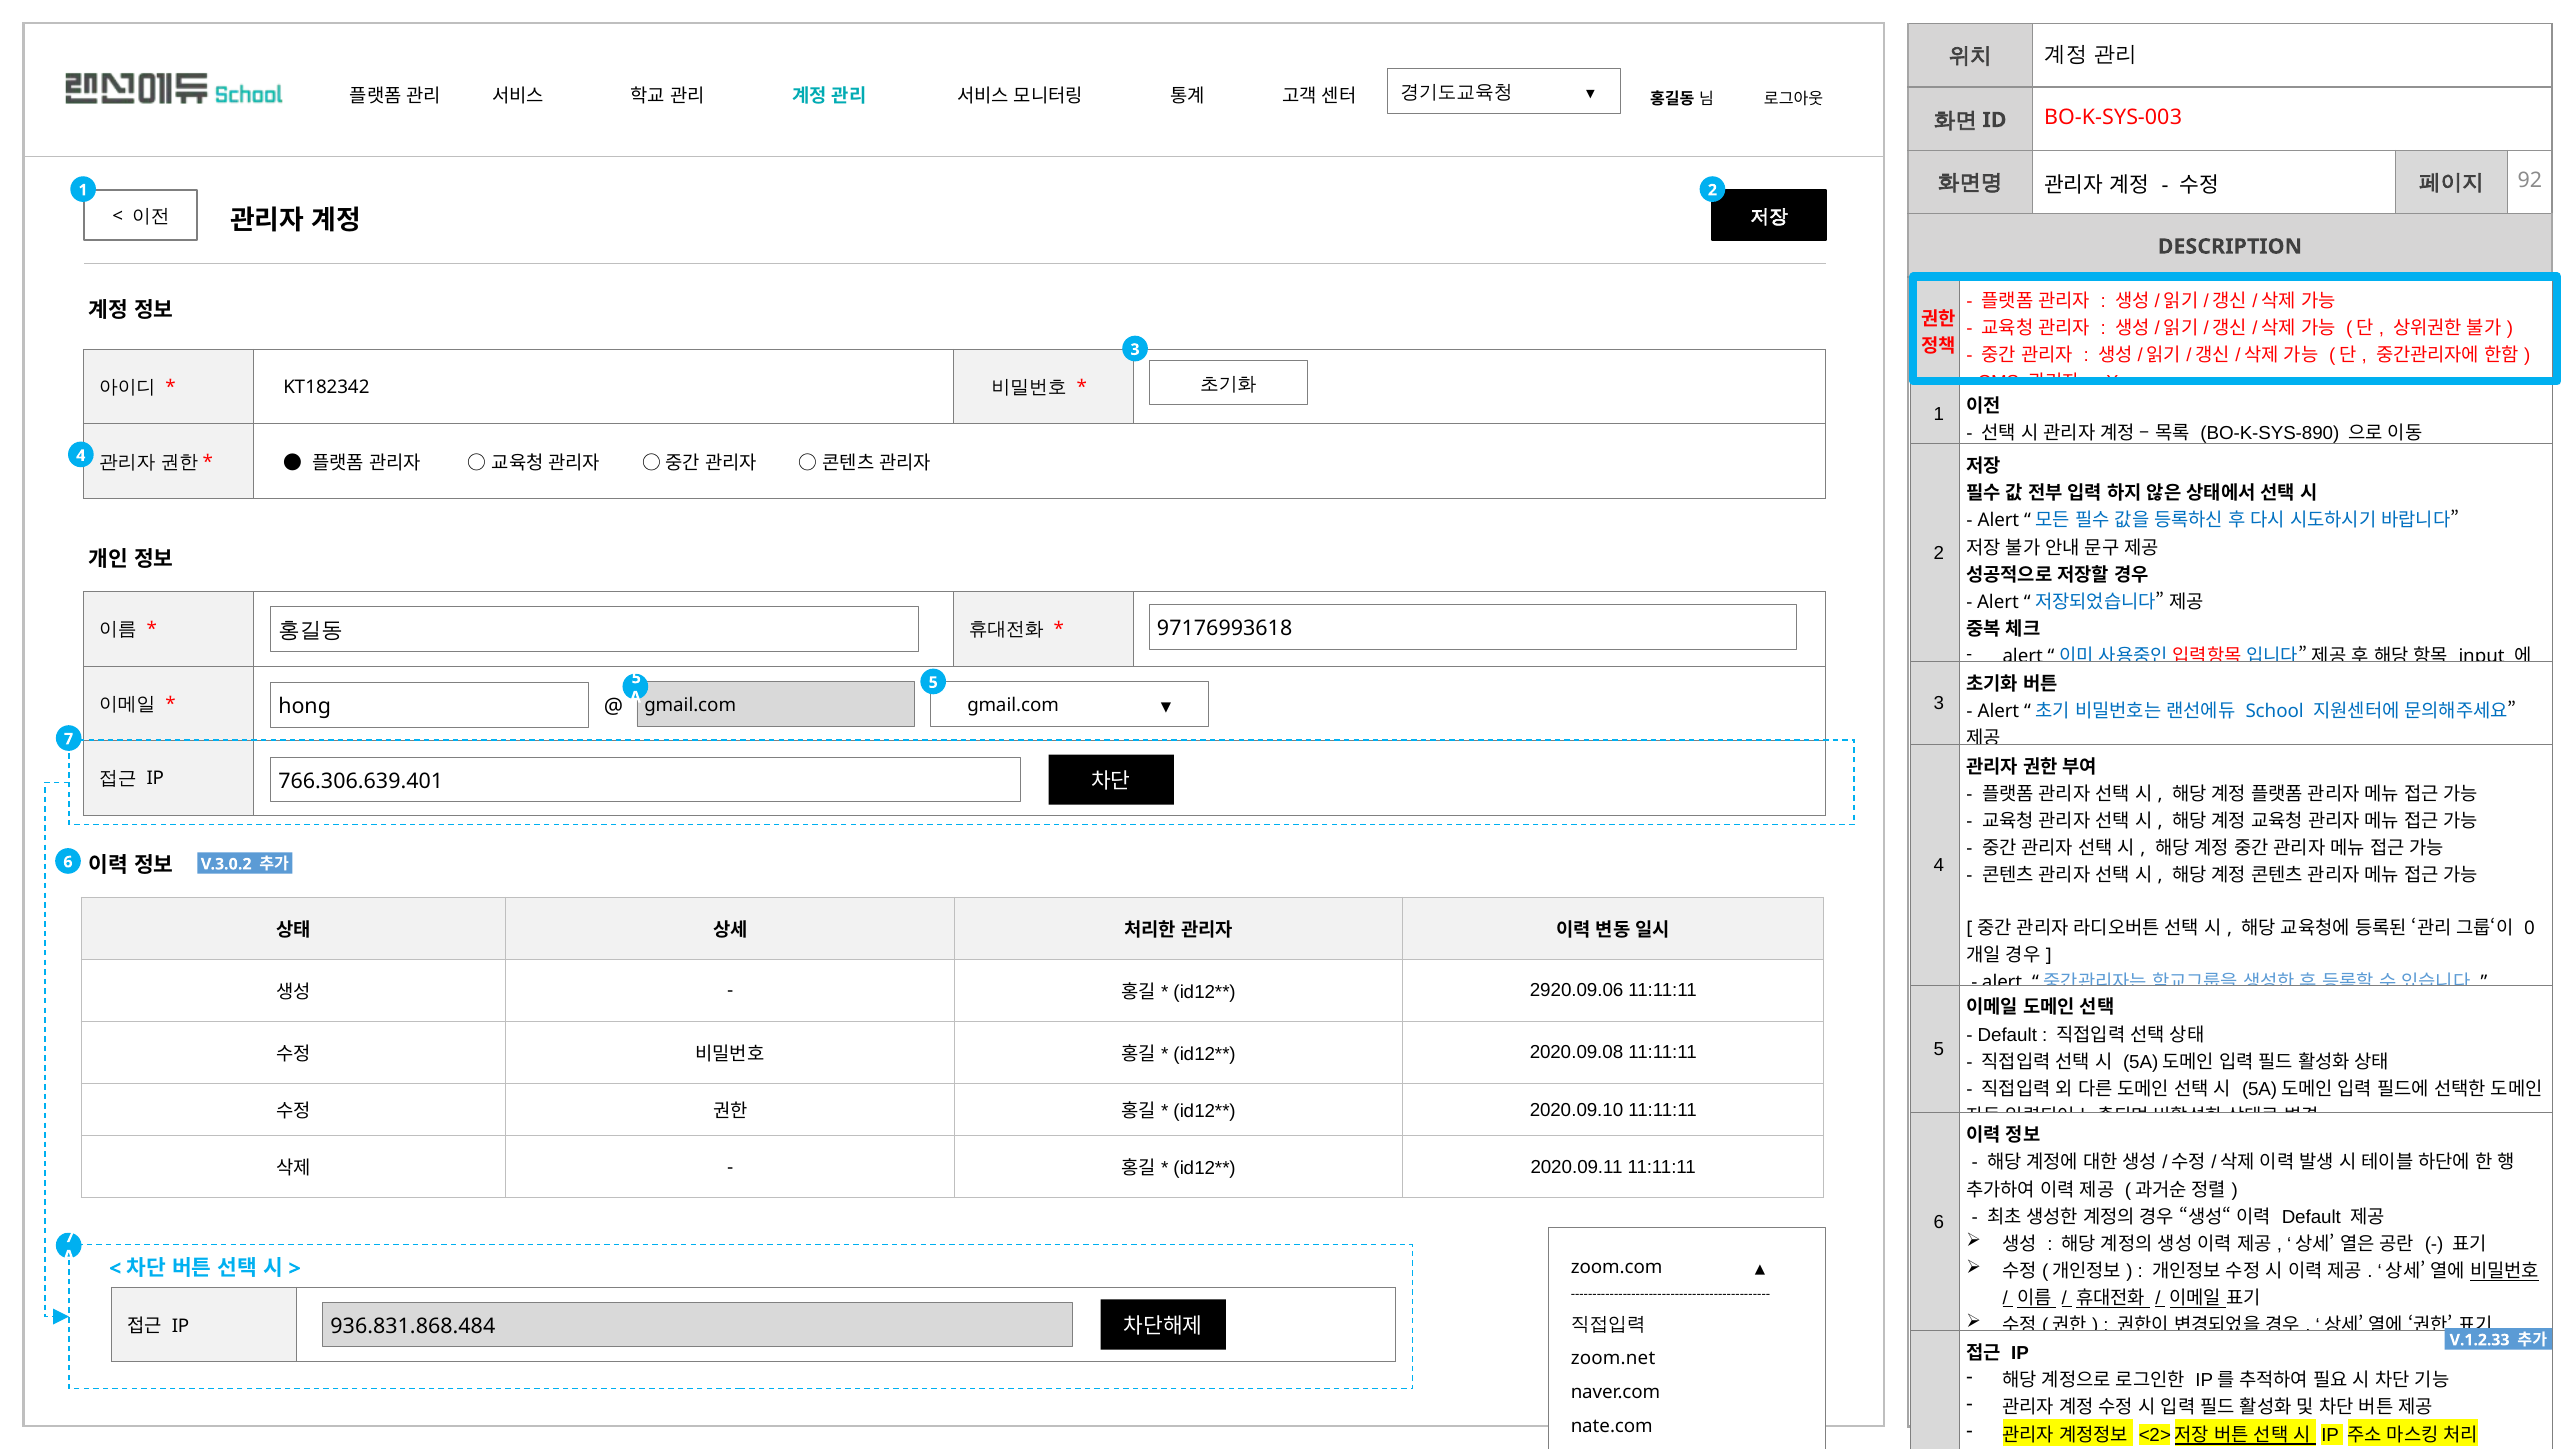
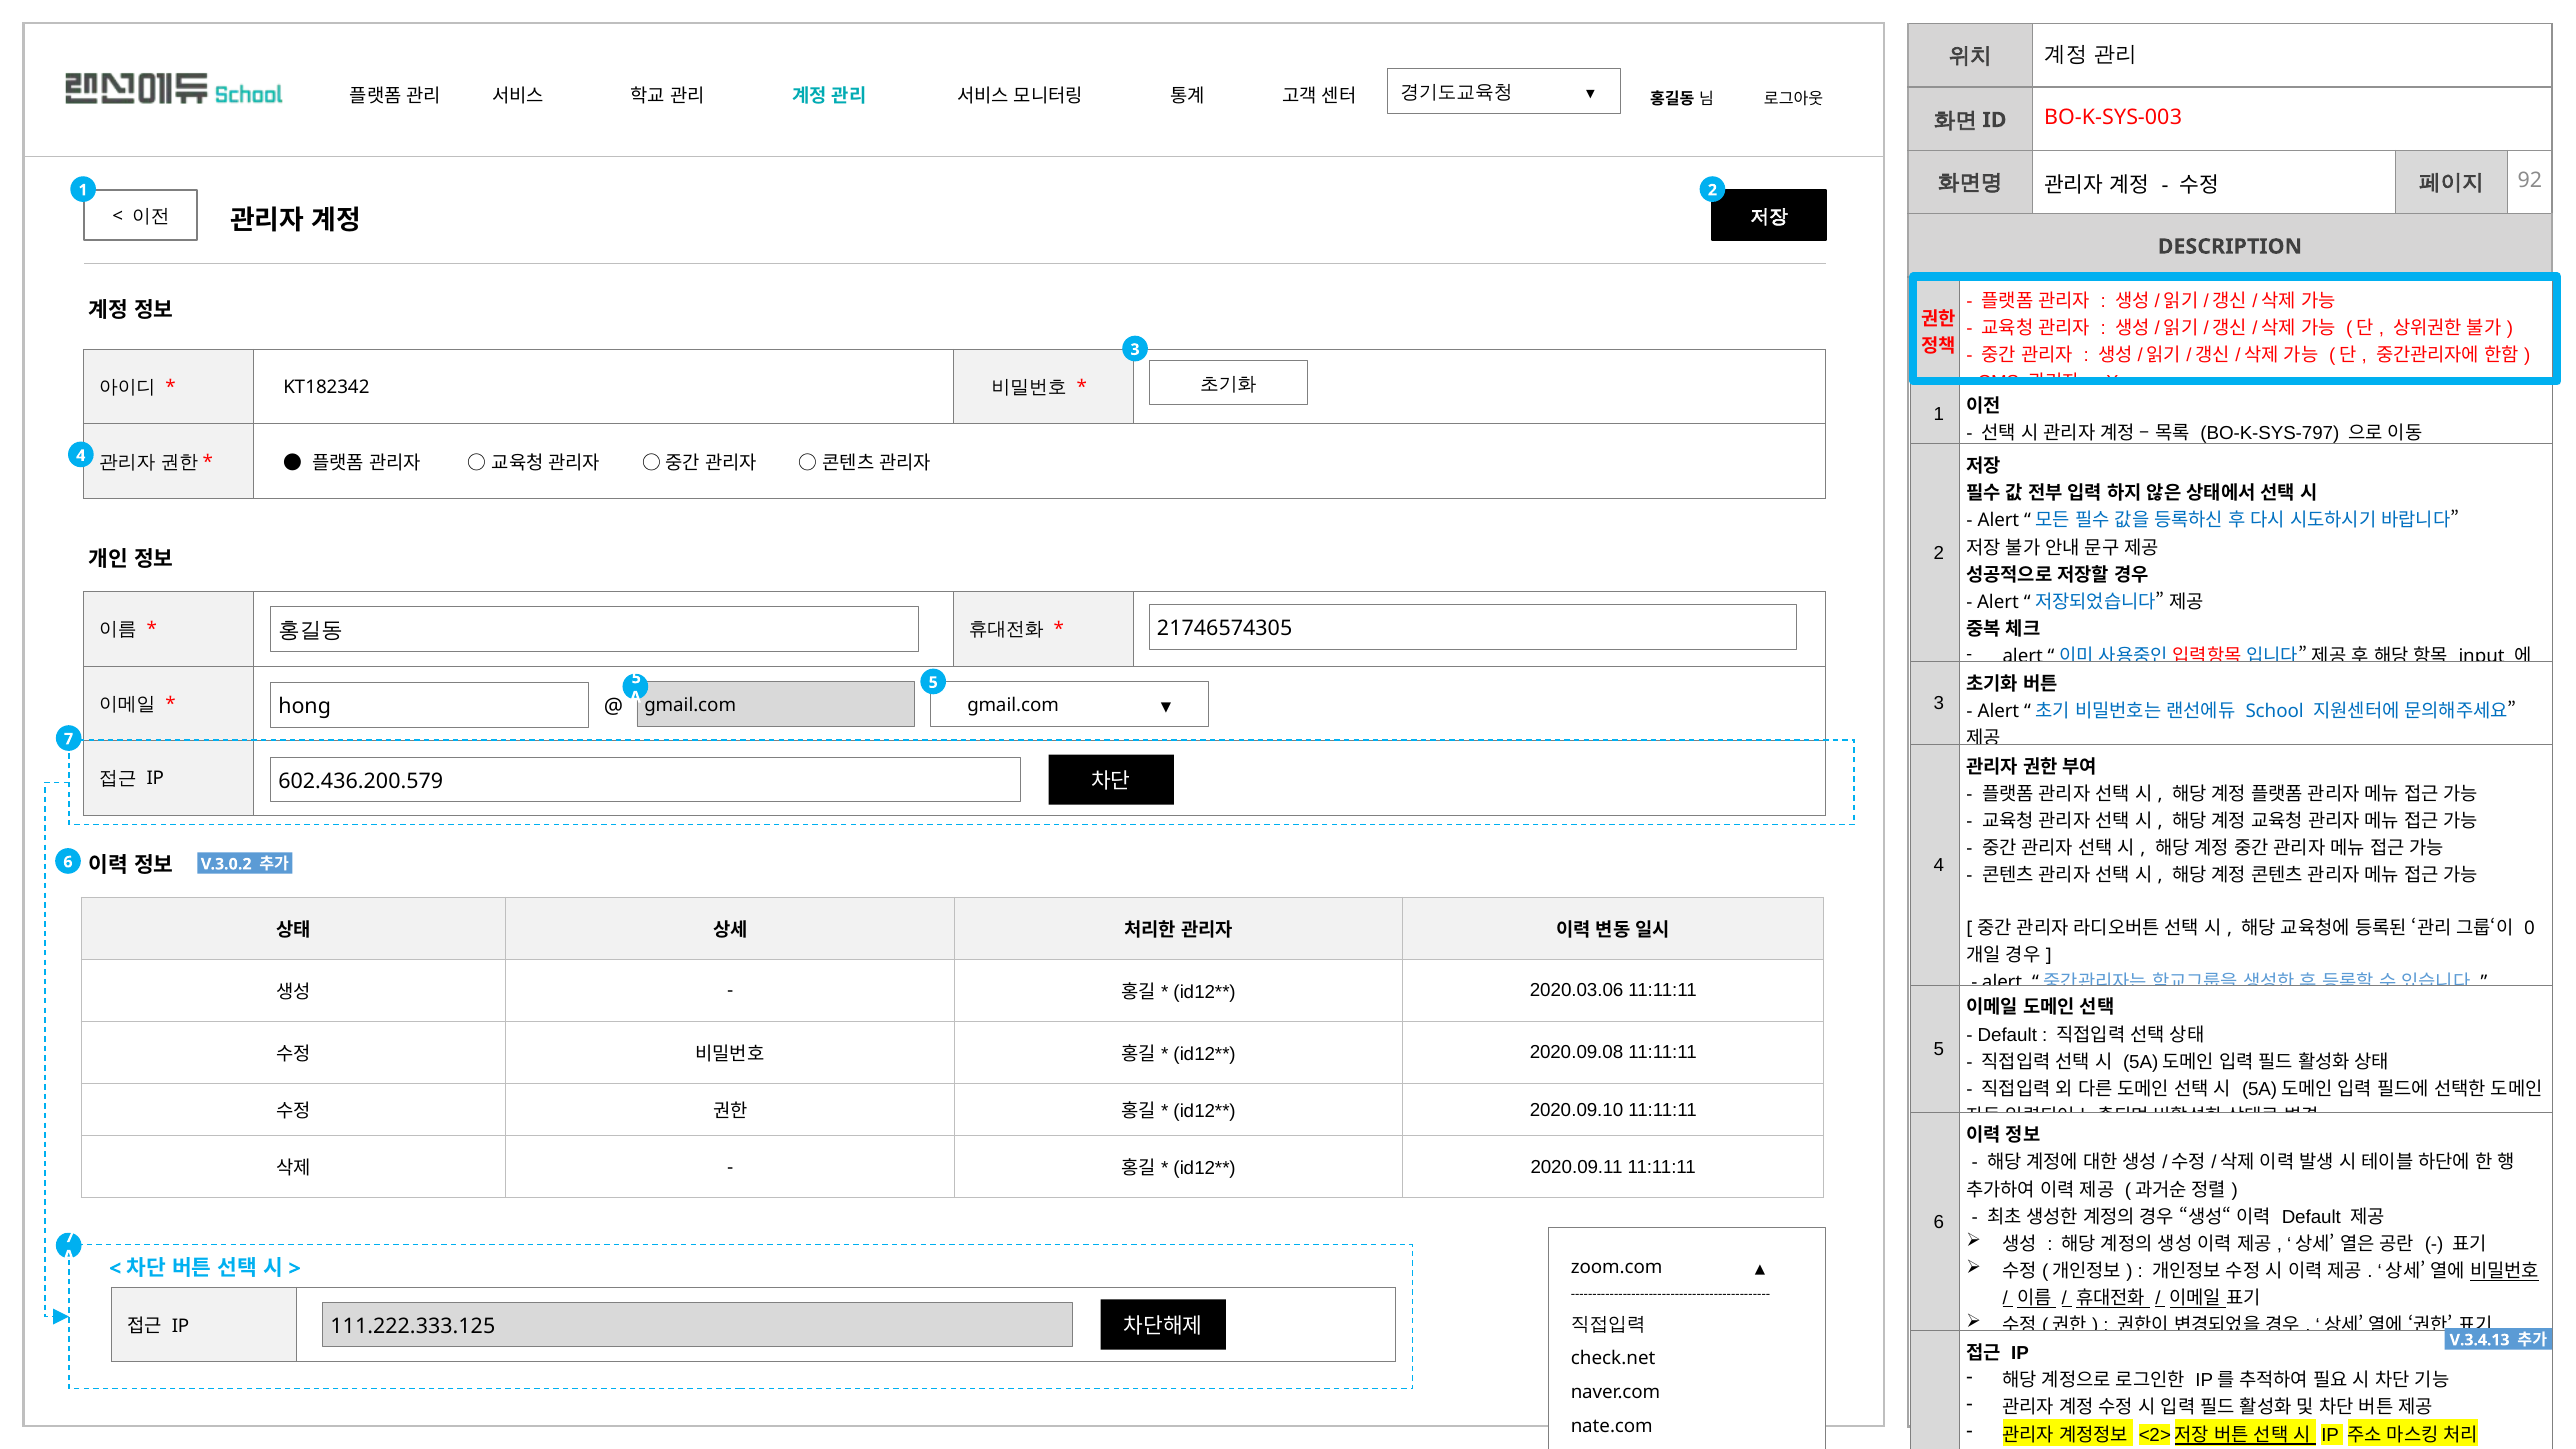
BO-K-SYS-890: BO-K-SYS-890 -> BO-K-SYS-797 (2270, 433)
97176993618: 97176993618 -> 21746574305 (1225, 628)
766.306.639.401: 766.306.639.401 -> 602.436.200.579 (361, 781)
2920.09.06: 2920.09.06 -> 2020.03.06 (1577, 991)
936.831.868.484: 936.831.868.484 -> 111.222.333.125 (413, 1326)
V.1.2.33: V.1.2.33 -> V.3.4.13 (2480, 1340)
zoom.net: zoom.net -> check.net (1613, 1358)
